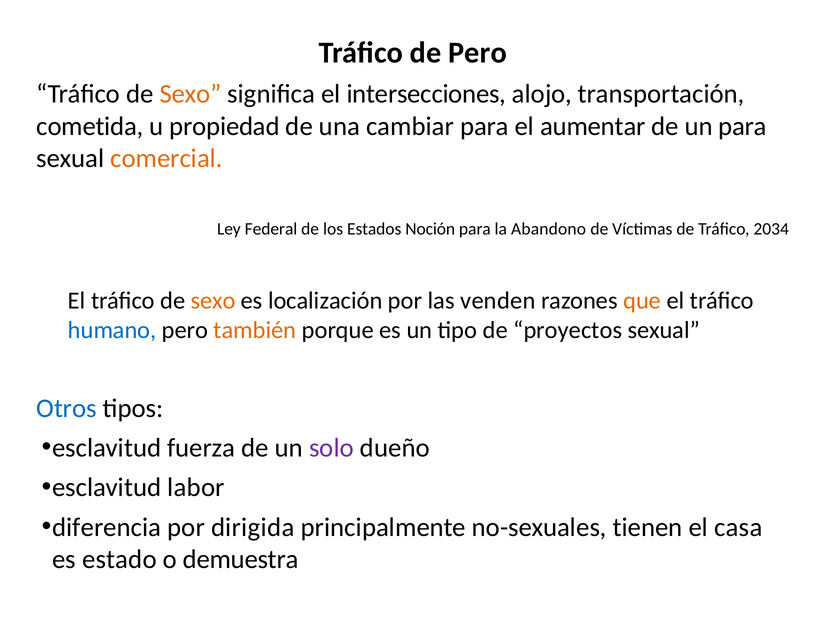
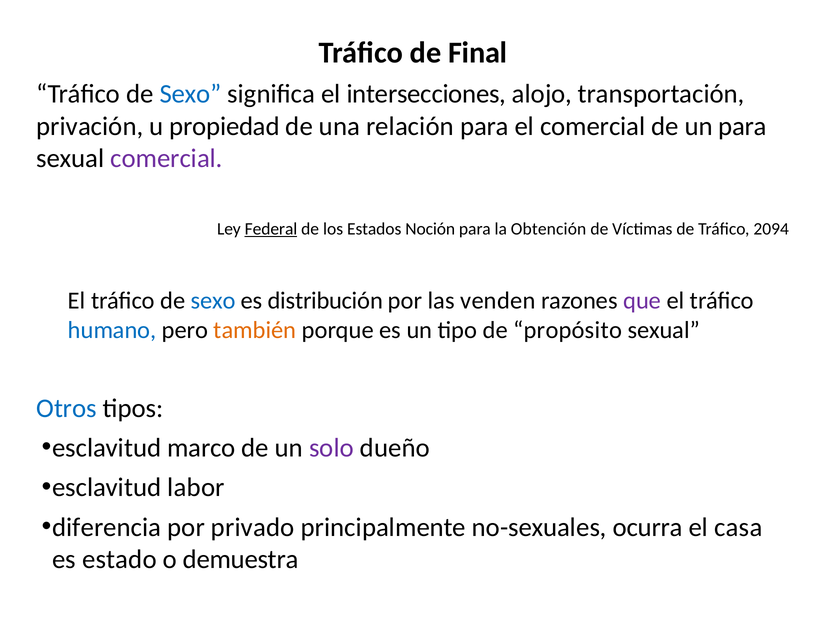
de Pero: Pero -> Final (478, 53)
Sexo colour: orange -> blue (190, 94)
cometida: cometida -> privación (90, 126)
cambiar: cambiar -> relación (410, 126)
el aumentar: aumentar -> comercial (593, 126)
comercial colour: orange -> purple (166, 158)
Federal underline: none -> present (271, 229)
Abandono: Abandono -> Obtención (549, 229)
2034: 2034 -> 2094 (771, 229)
sexo colour: orange -> blue (213, 301)
localización: localización -> distribución (325, 301)
que colour: orange -> purple (642, 301)
proyectos: proyectos -> propósito (568, 330)
fuerza: fuerza -> marco (201, 448)
dirigida: dirigida -> privado (253, 527)
tienen: tienen -> ocurra (648, 527)
